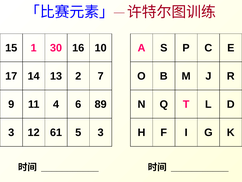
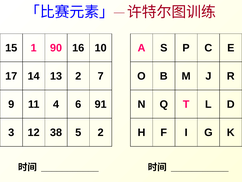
30: 30 -> 90 (56, 48)
89: 89 -> 91 (101, 104)
61: 61 -> 38 (56, 132)
5 3: 3 -> 2 (101, 132)
